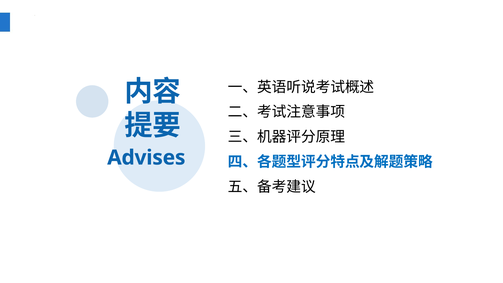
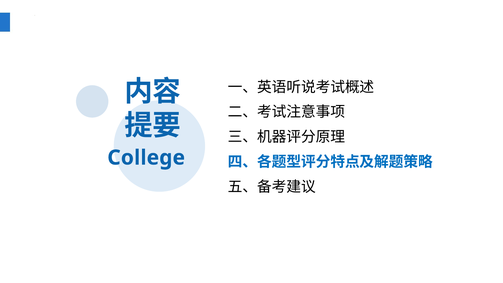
Advises: Advises -> College (146, 158)
